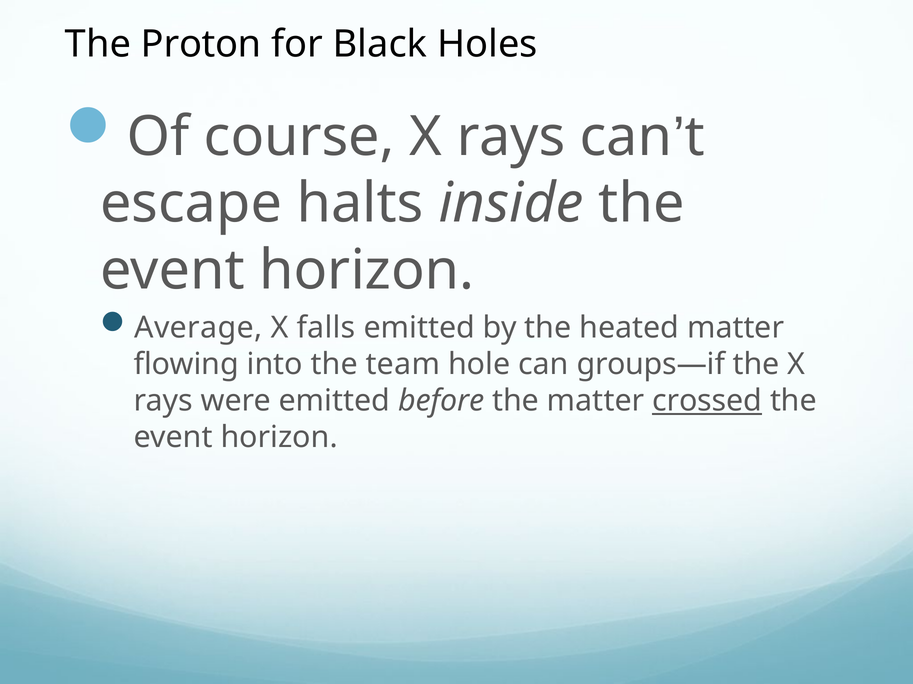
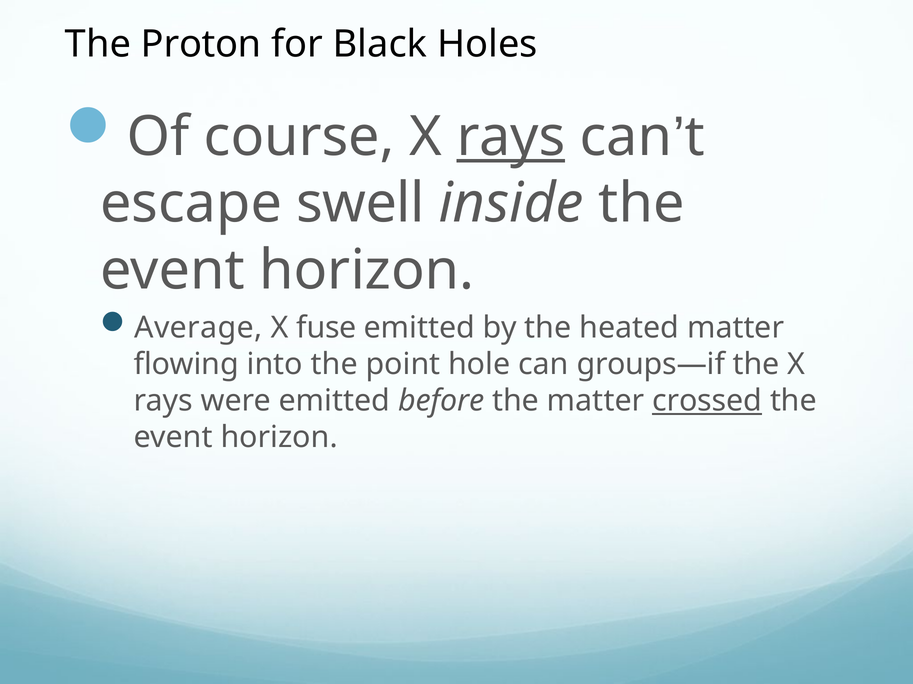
rays underline: none -> present (511, 137)
halts: halts -> swell (360, 204)
falls: falls -> fuse (326, 328)
team: team -> point (403, 365)
